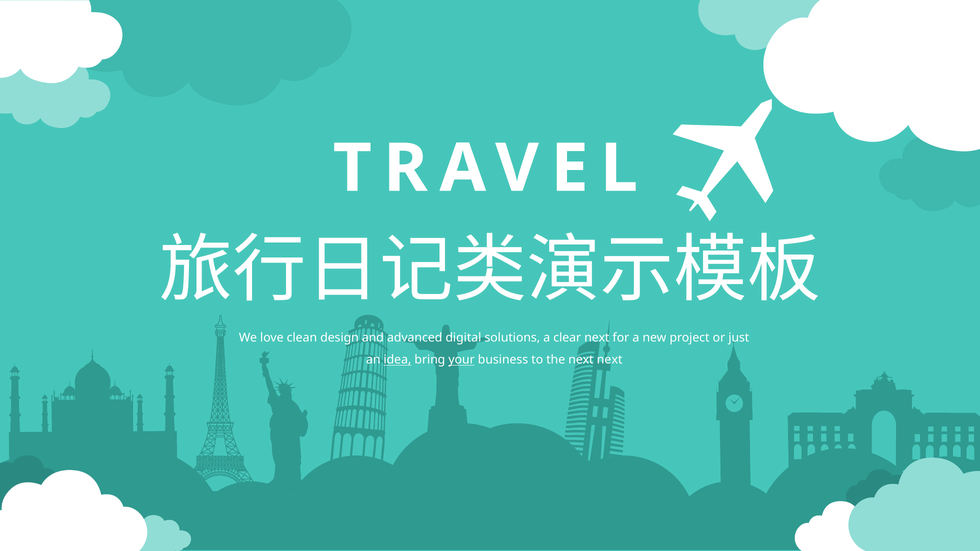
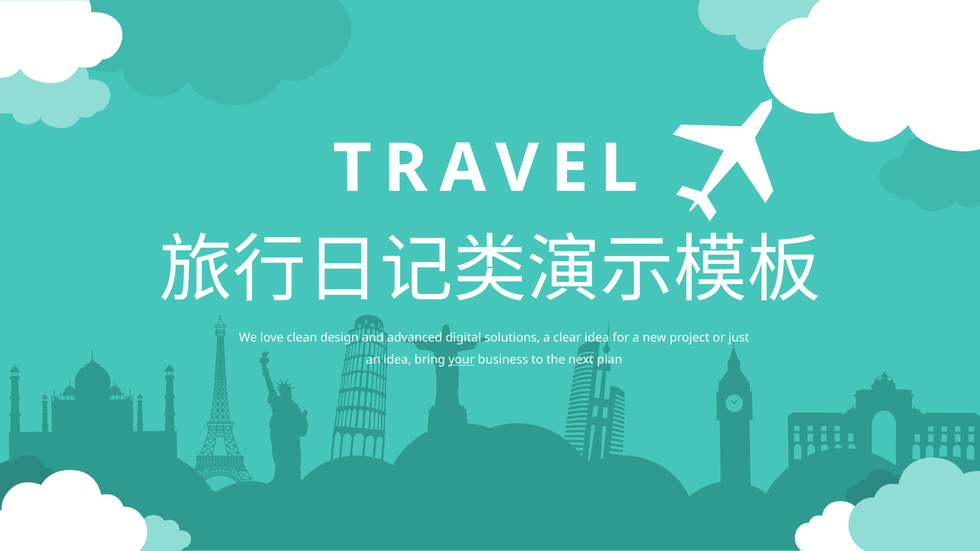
clear next: next -> idea (597, 338)
idea underline: present -> none (397, 360)
next next: next -> plan (610, 360)
